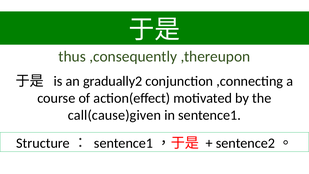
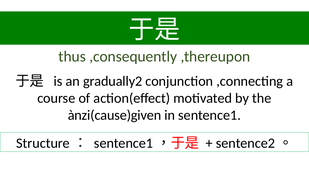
call(cause)given: call(cause)given -> ànzi(cause)given (114, 115)
